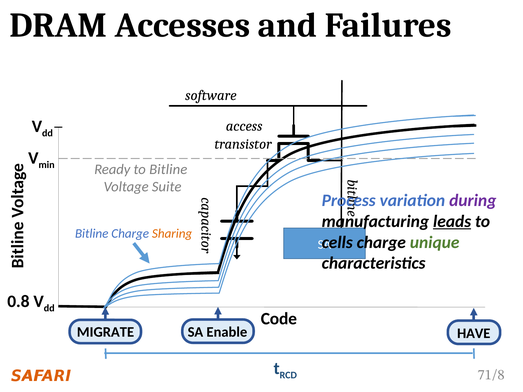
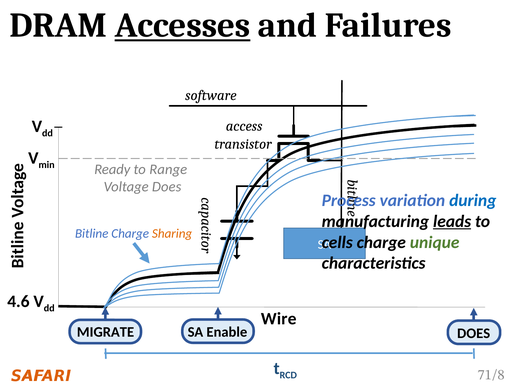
Accesses underline: none -> present (183, 25)
to Bitline: Bitline -> Range (168, 169)
Voltage Suite: Suite -> Does (167, 187)
during colour: purple -> blue (473, 201)
0.8: 0.8 -> 4.6 (18, 301)
Code: Code -> Wire (279, 319)
Enable HAVE: HAVE -> DOES (474, 334)
